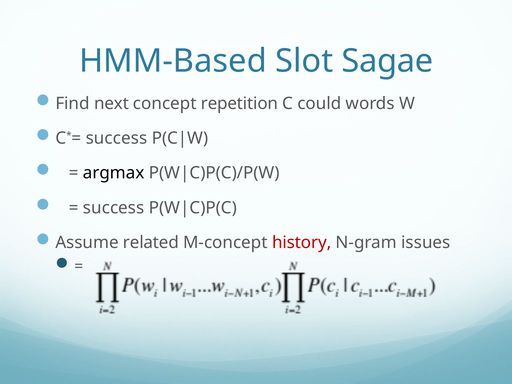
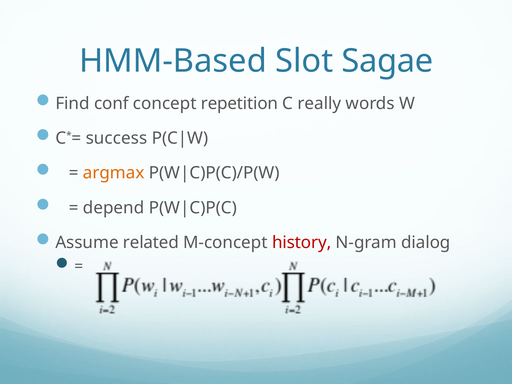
next: next -> conf (111, 104)
could: could -> really (319, 104)
argmax colour: black -> orange (114, 173)
success: success -> depend (114, 208)
issues: issues -> dialog (426, 242)
